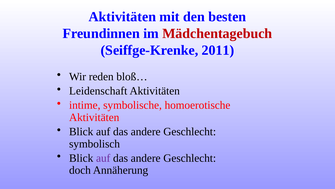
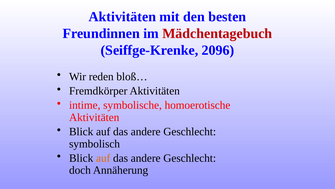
2011: 2011 -> 2096 (218, 50)
Leidenschaft: Leidenschaft -> Fremdkörper (98, 91)
auf colour: purple -> orange (103, 158)
